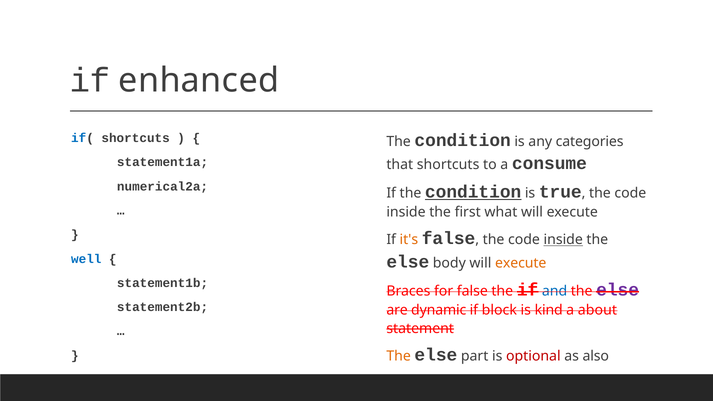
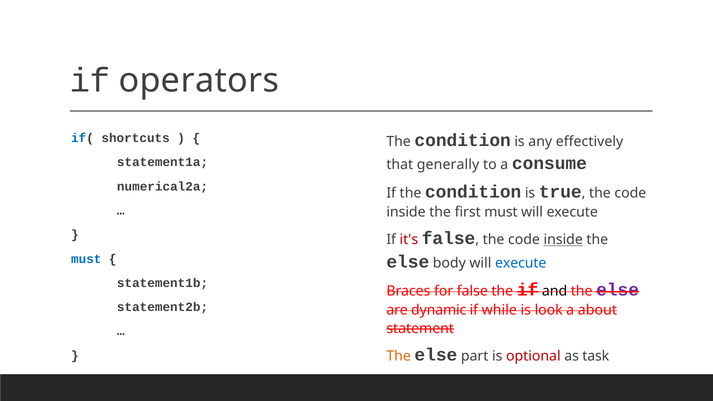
enhanced: enhanced -> operators (199, 80)
categories: categories -> effectively (590, 142)
that shortcuts: shortcuts -> generally (448, 165)
condition underline: present -> none (473, 192)
first what: what -> must (501, 212)
it's colour: orange -> red (409, 240)
well: well -> must (86, 259)
execute colour: orange -> blue (521, 263)
and colour: blue -> black (555, 291)
block: block -> while (499, 310)
kind: kind -> look (549, 310)
also: also -> task (596, 356)
